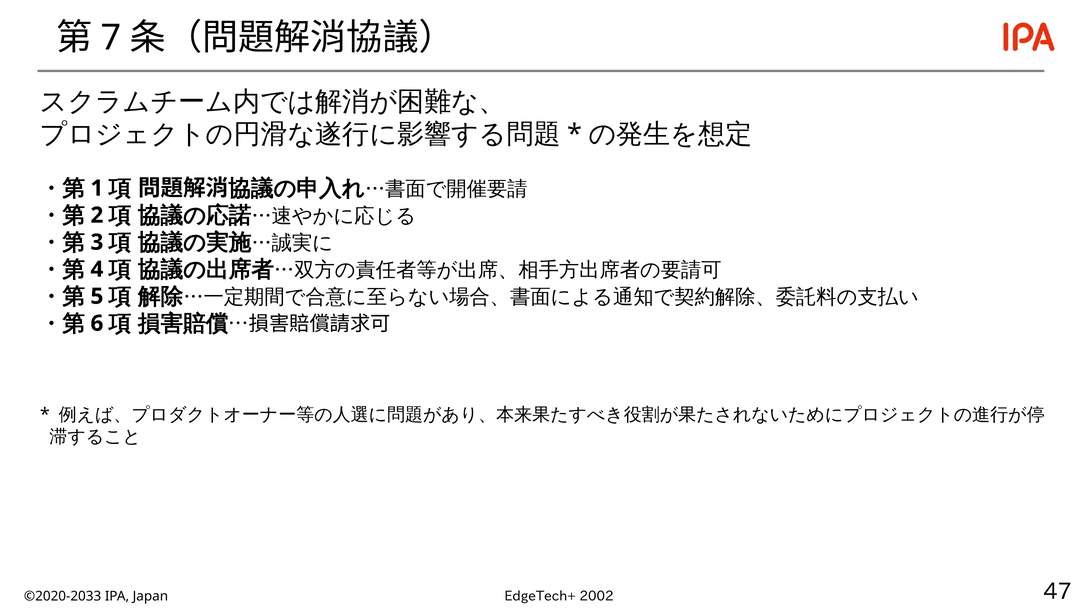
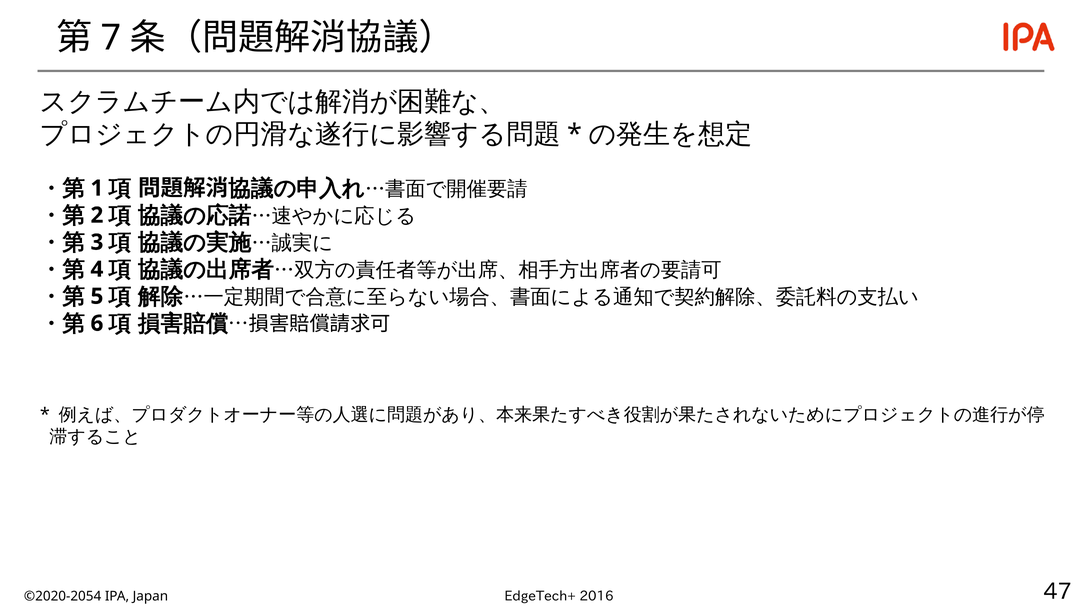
2002: 2002 -> 2016 (597, 597)
©2020-2033: ©2020-2033 -> ©2020-2054 (63, 597)
